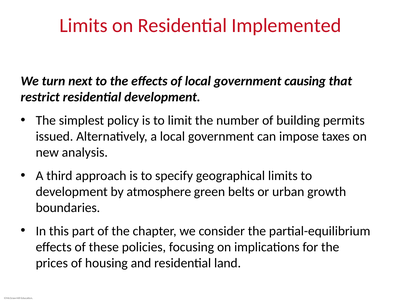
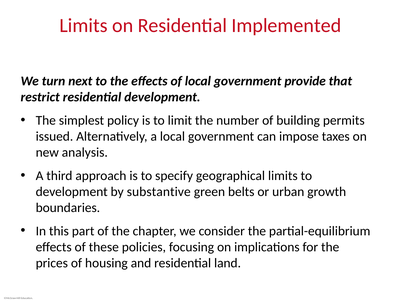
causing: causing -> provide (305, 81)
atmosphere: atmosphere -> substantive (159, 192)
